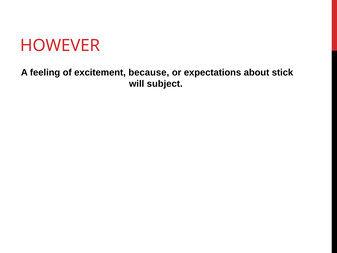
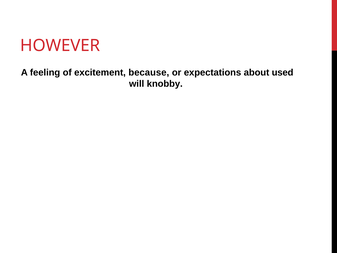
stick: stick -> used (283, 73)
subject: subject -> knobby (165, 84)
